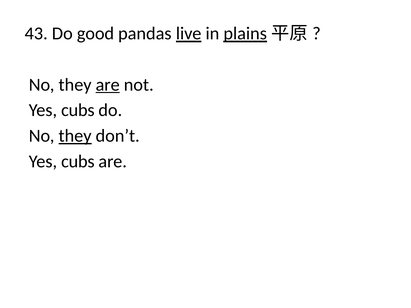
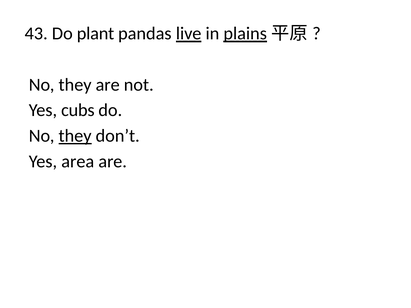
good: good -> plant (96, 34)
are underline: present -> none (108, 85)
cubs: cubs -> area (78, 161)
